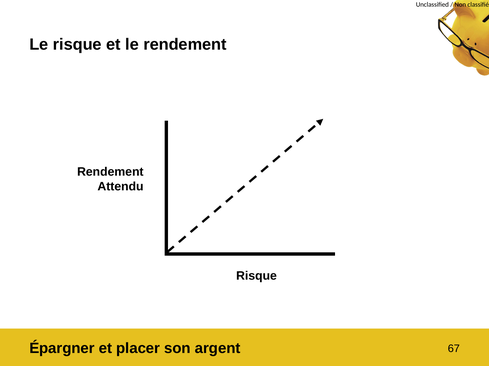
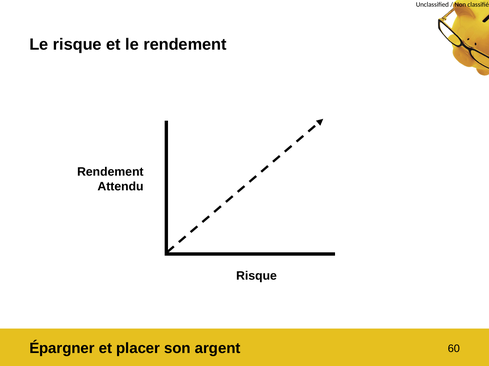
67: 67 -> 60 (454, 349)
